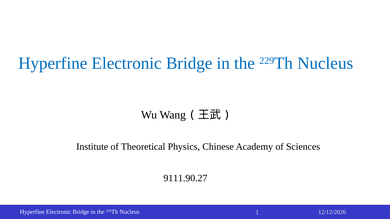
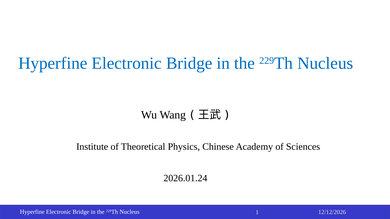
9111.90.27: 9111.90.27 -> 2026.01.24 (185, 178)
